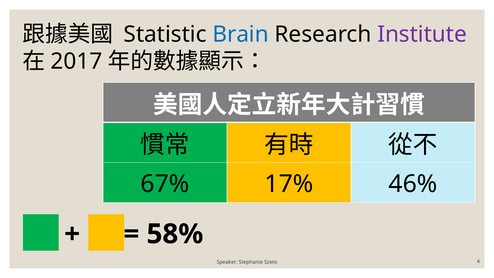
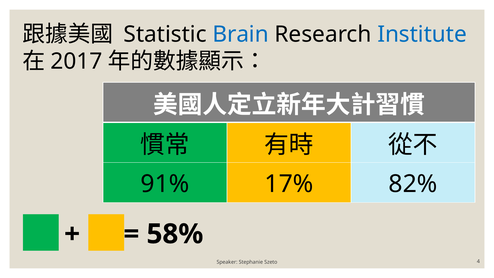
Institute colour: purple -> blue (422, 34)
67%: 67% -> 91% (165, 184)
46%: 46% -> 82% (413, 184)
